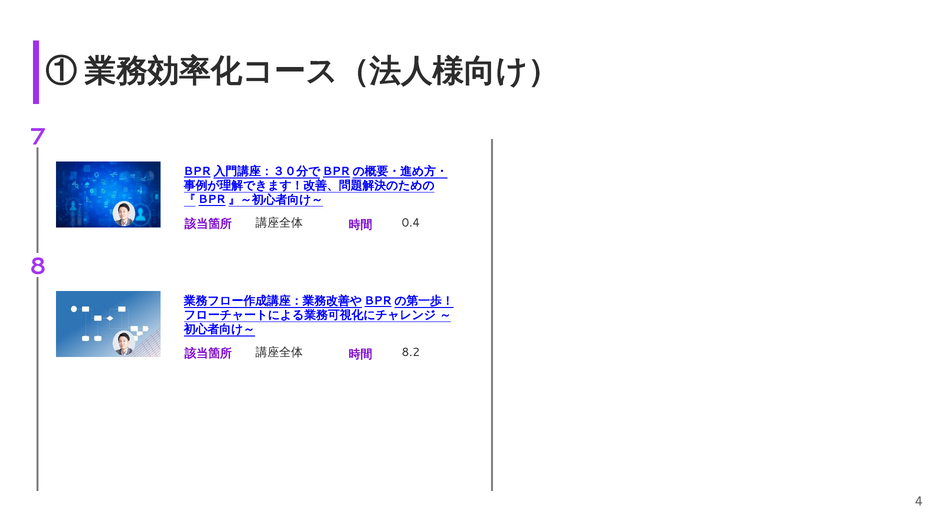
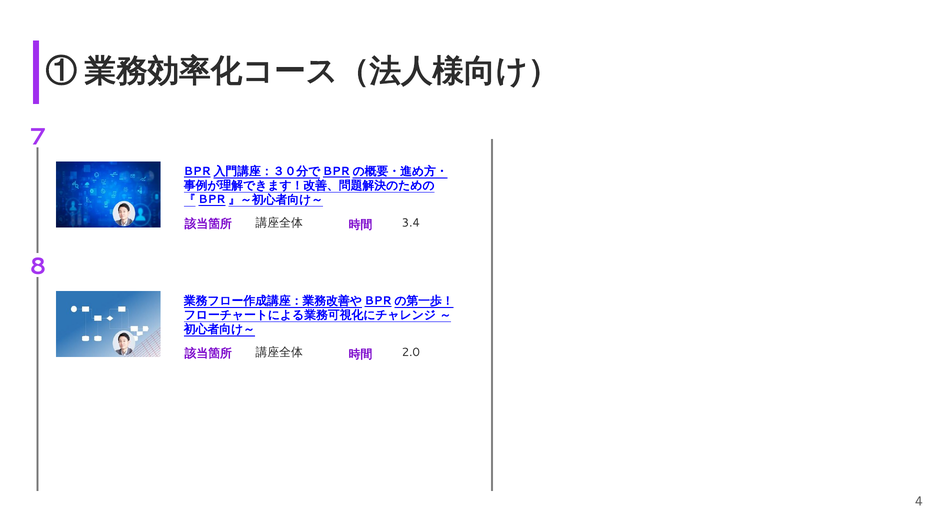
0.4: 0.4 -> 3.4 (411, 223)
8.2: 8.2 -> 2.0 (411, 353)
